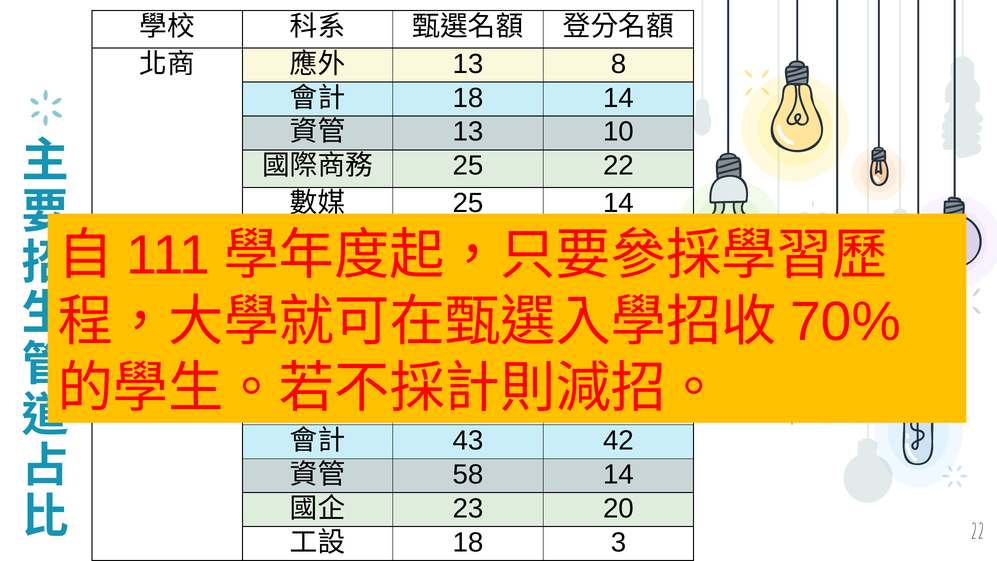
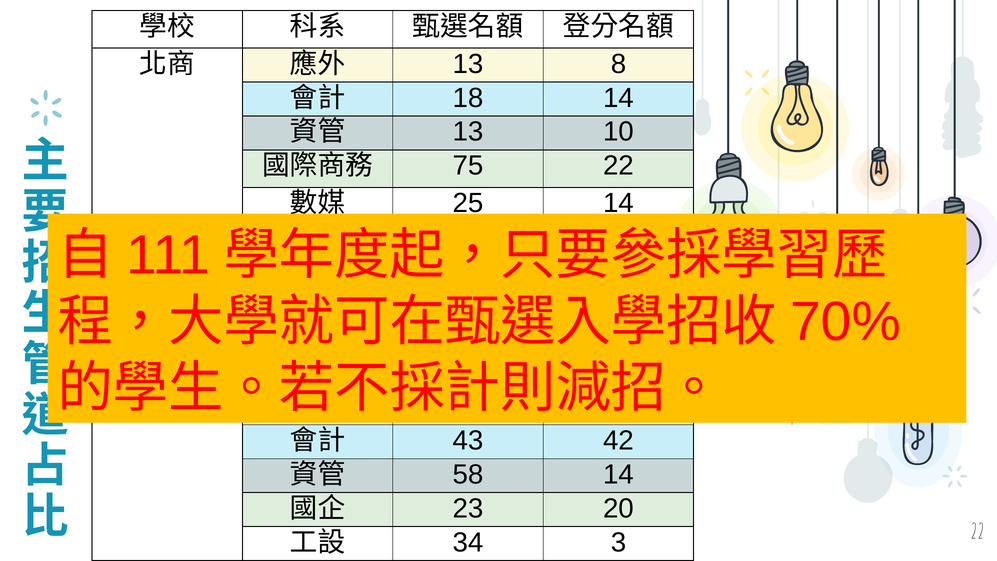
25: 25 -> 75 (468, 166)
18: 18 -> 34 (468, 542)
